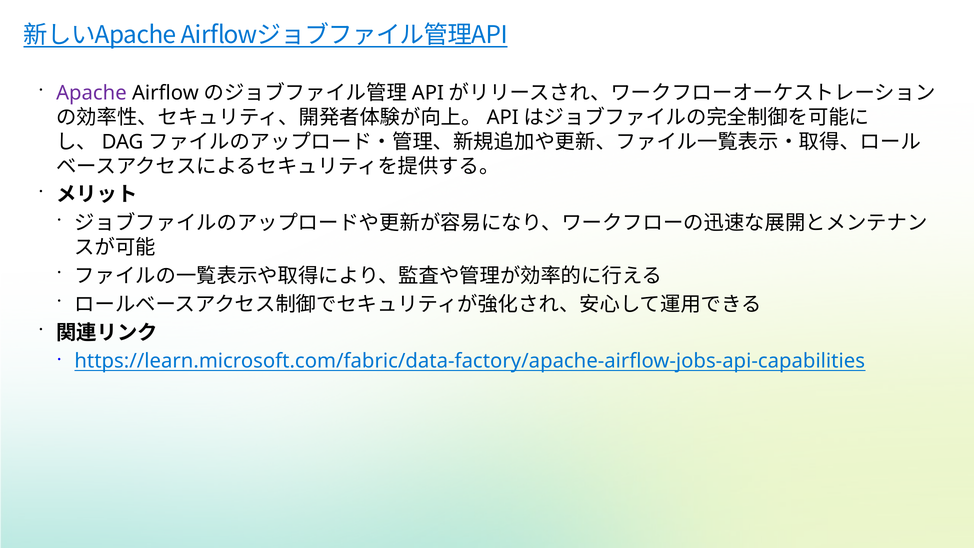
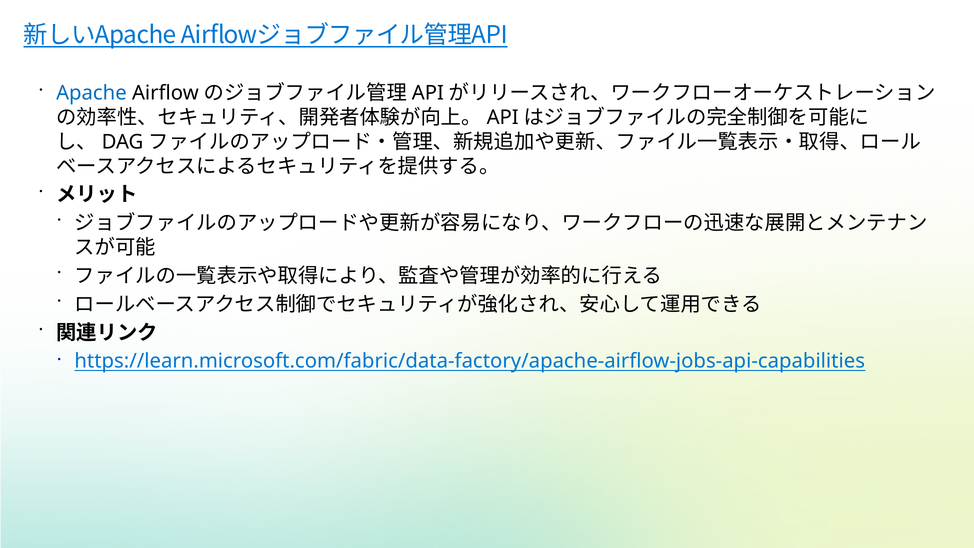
Apache colour: purple -> blue (91, 93)
